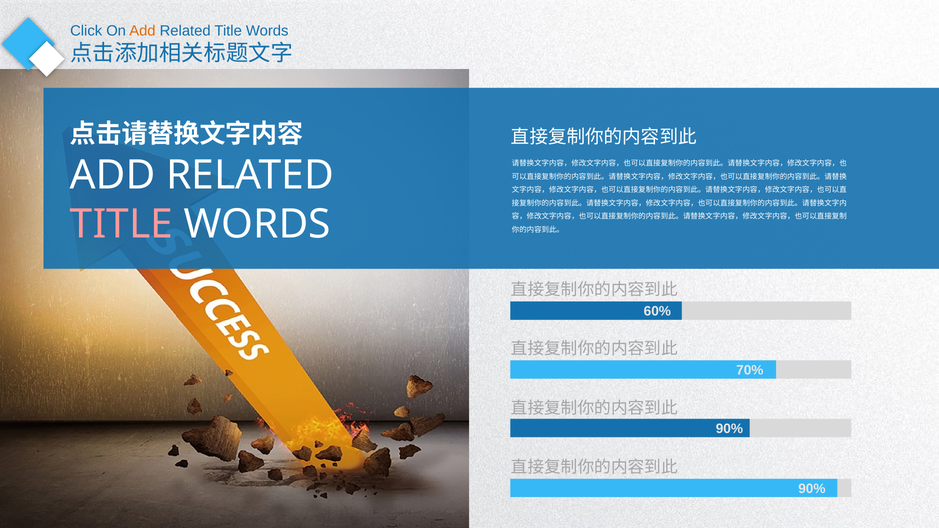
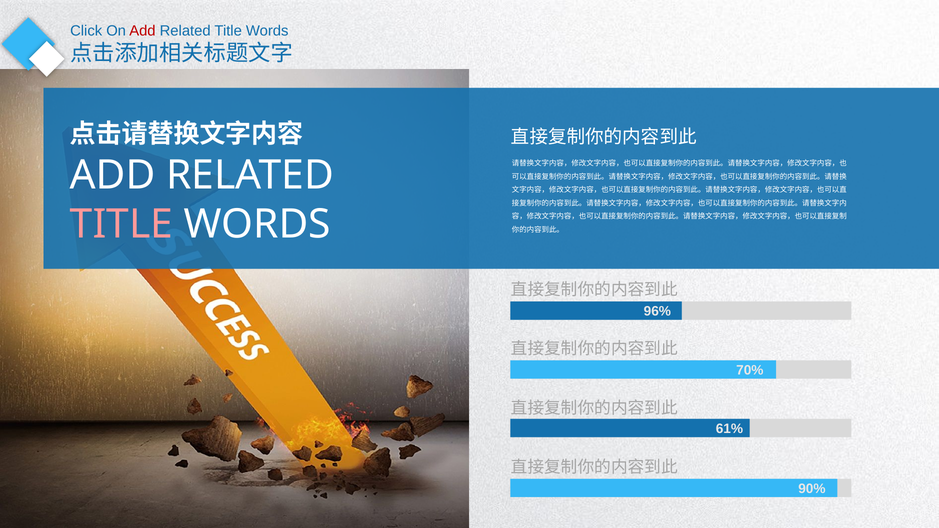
Add colour: orange -> red (142, 31)
60%: 60% -> 96% (657, 311)
90%: 90% -> 61% (729, 429)
